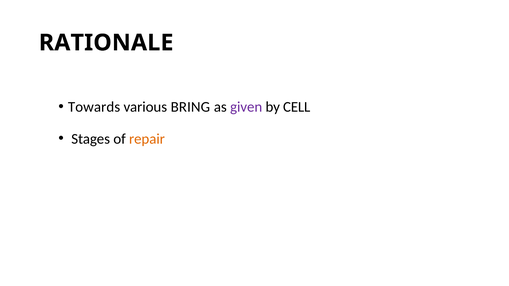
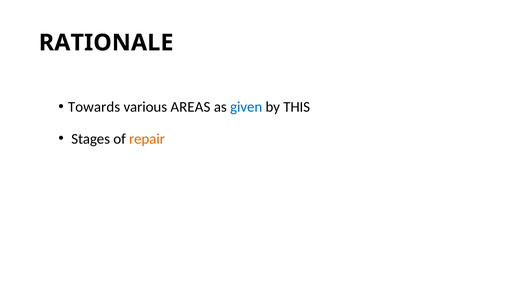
BRING: BRING -> AREAS (190, 107)
given colour: purple -> blue (246, 107)
CELL: CELL -> THIS (297, 107)
